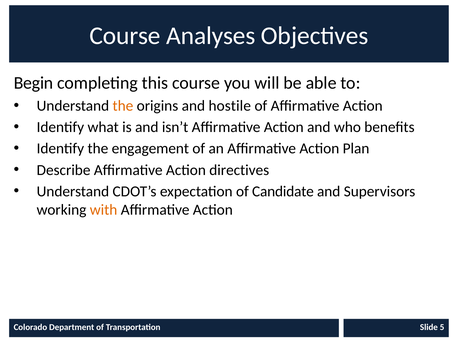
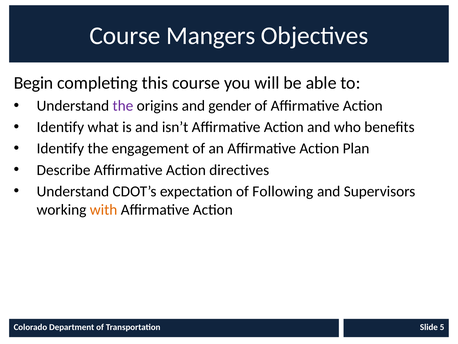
Analyses: Analyses -> Mangers (211, 36)
the colour: orange -> purple (123, 106)
hostile: hostile -> gender (230, 106)
Candidate: Candidate -> Following (283, 191)
